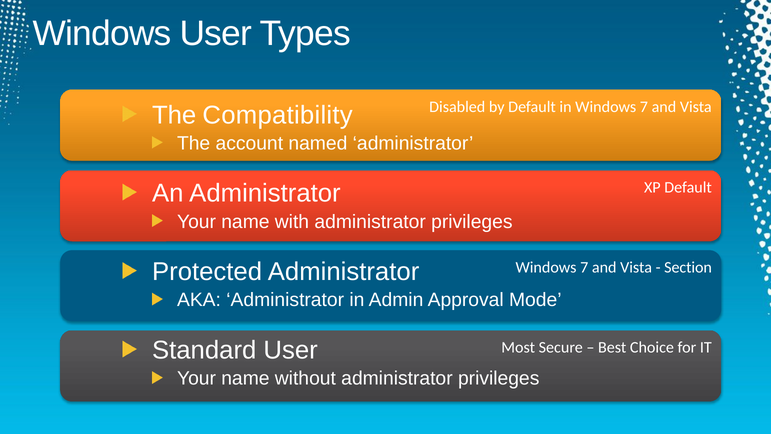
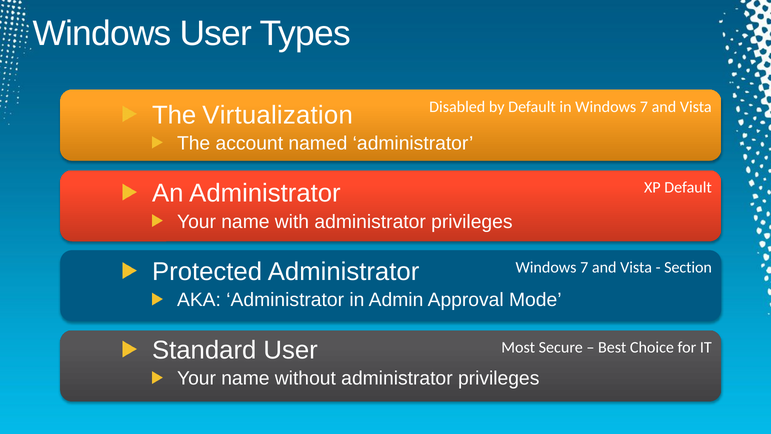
Compatibility: Compatibility -> Virtualization (278, 115)
